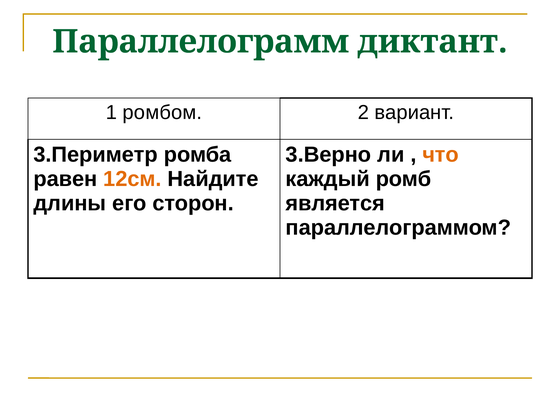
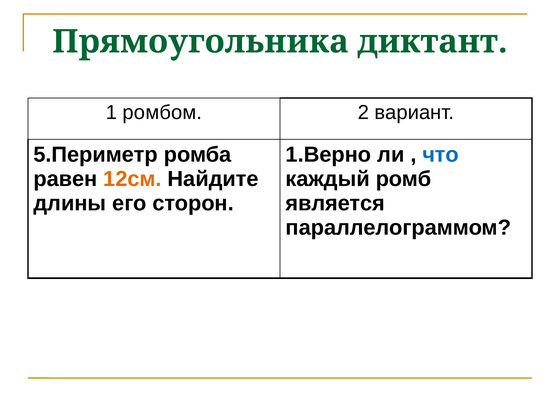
Параллелограмм: Параллелограмм -> Прямоугольника (201, 42)
3.Периметр: 3.Периметр -> 5.Периметр (96, 155)
3.Верно: 3.Верно -> 1.Верно (328, 155)
что colour: orange -> blue (441, 155)
